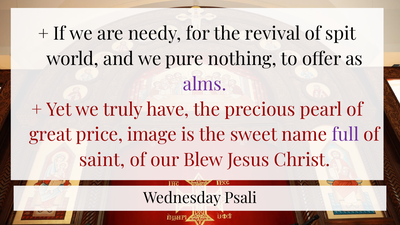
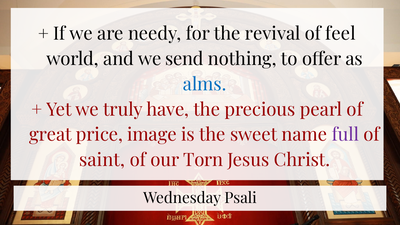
spit: spit -> feel (340, 34)
pure: pure -> send (184, 59)
alms colour: purple -> blue (205, 84)
Blew: Blew -> Torn (203, 160)
